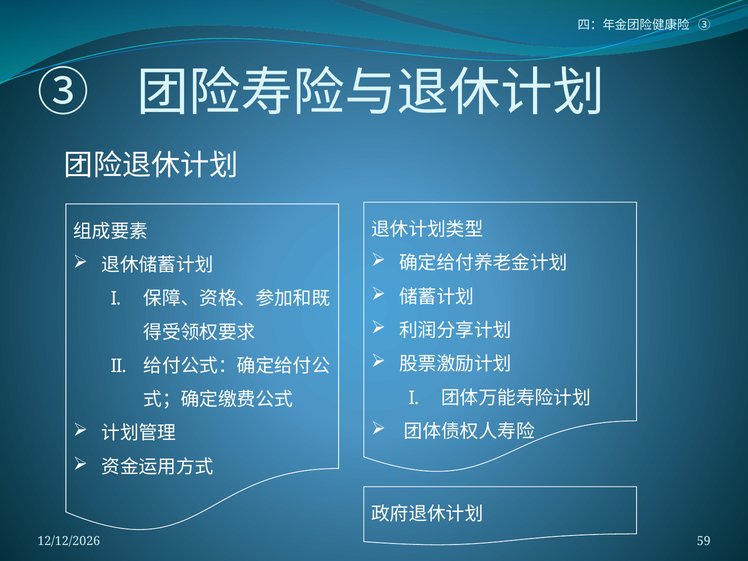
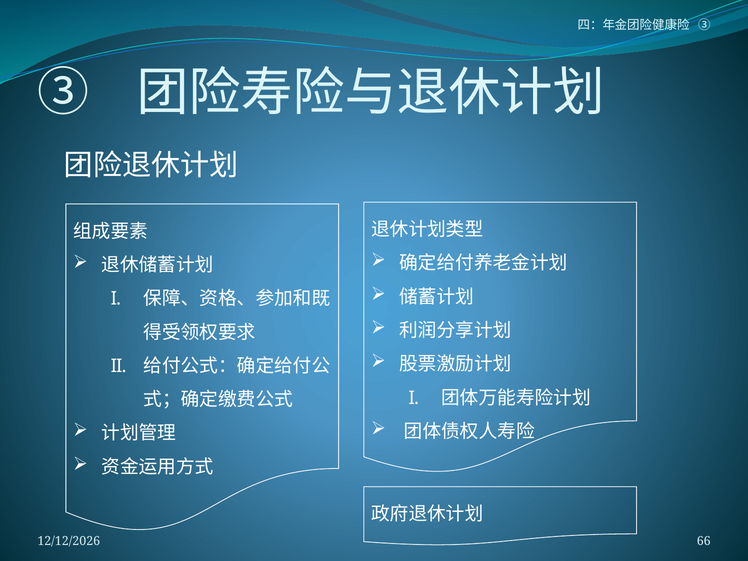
59: 59 -> 66 (704, 541)
